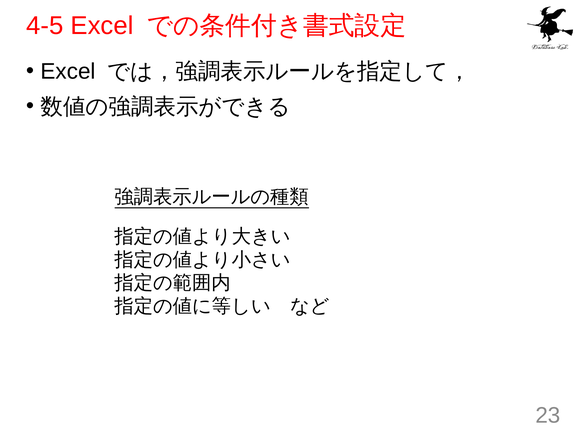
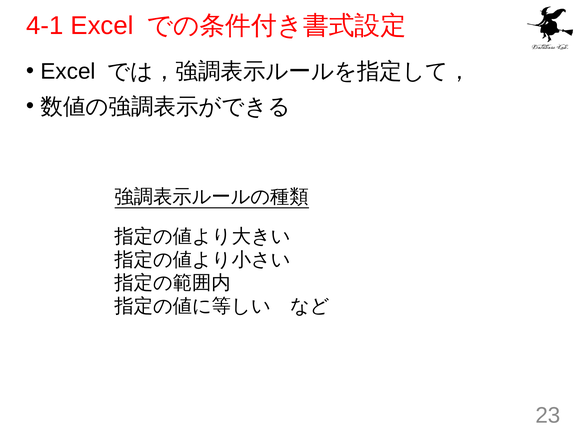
4-5: 4-5 -> 4-1 (45, 26)
